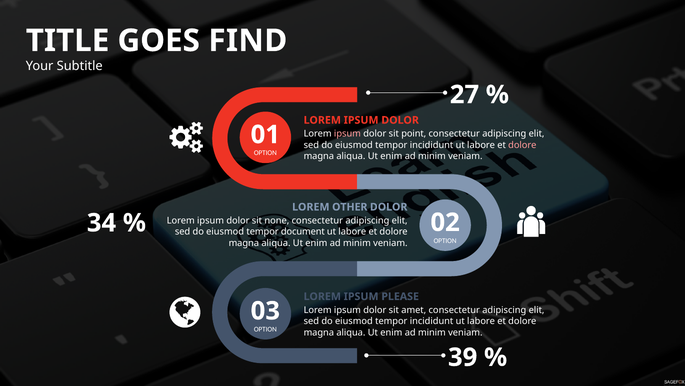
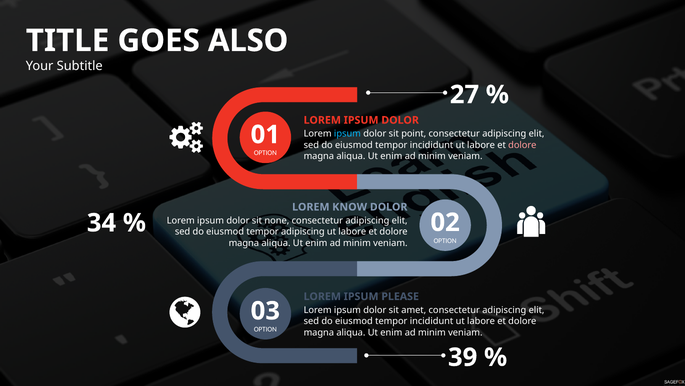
FIND: FIND -> ALSO (248, 41)
ipsum colour: pink -> light blue (347, 134)
OTHER: OTHER -> KNOW (350, 207)
tempor document: document -> adipiscing (303, 231)
